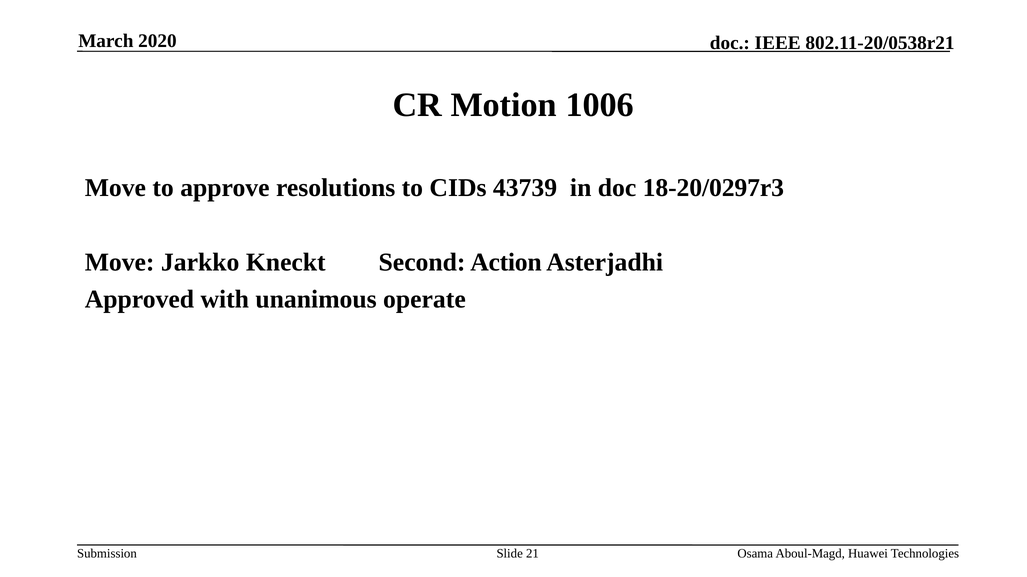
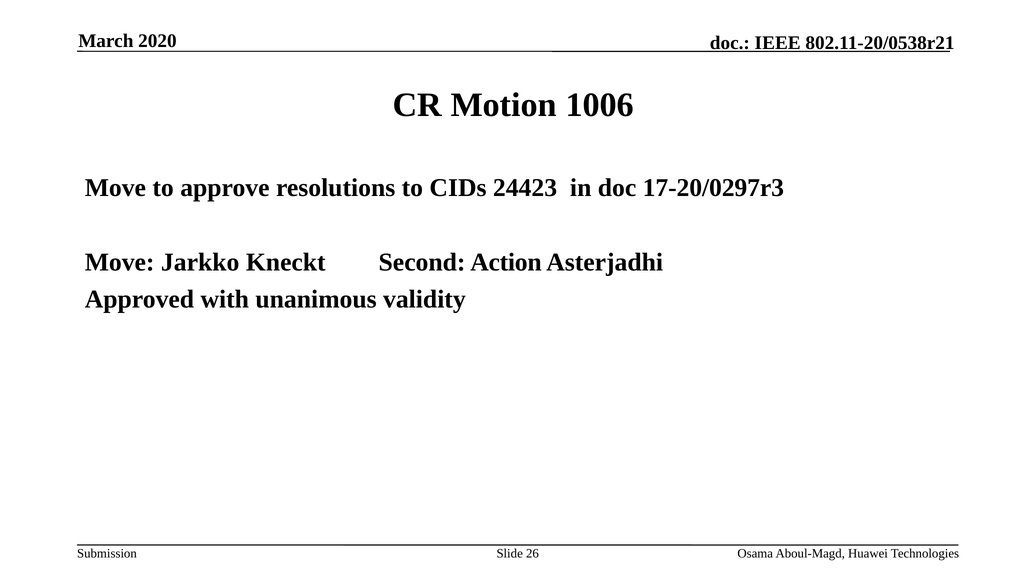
43739: 43739 -> 24423 (525, 188)
18-20/0297r3: 18-20/0297r3 -> 17-20/0297r3 (713, 188)
operate: operate -> validity (424, 300)
21: 21 -> 26 (532, 554)
